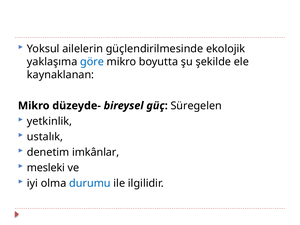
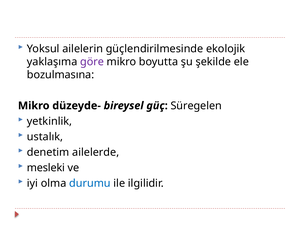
göre colour: blue -> purple (92, 62)
kaynaklanan: kaynaklanan -> bozulmasına (61, 75)
imkânlar: imkânlar -> ailelerde (96, 152)
